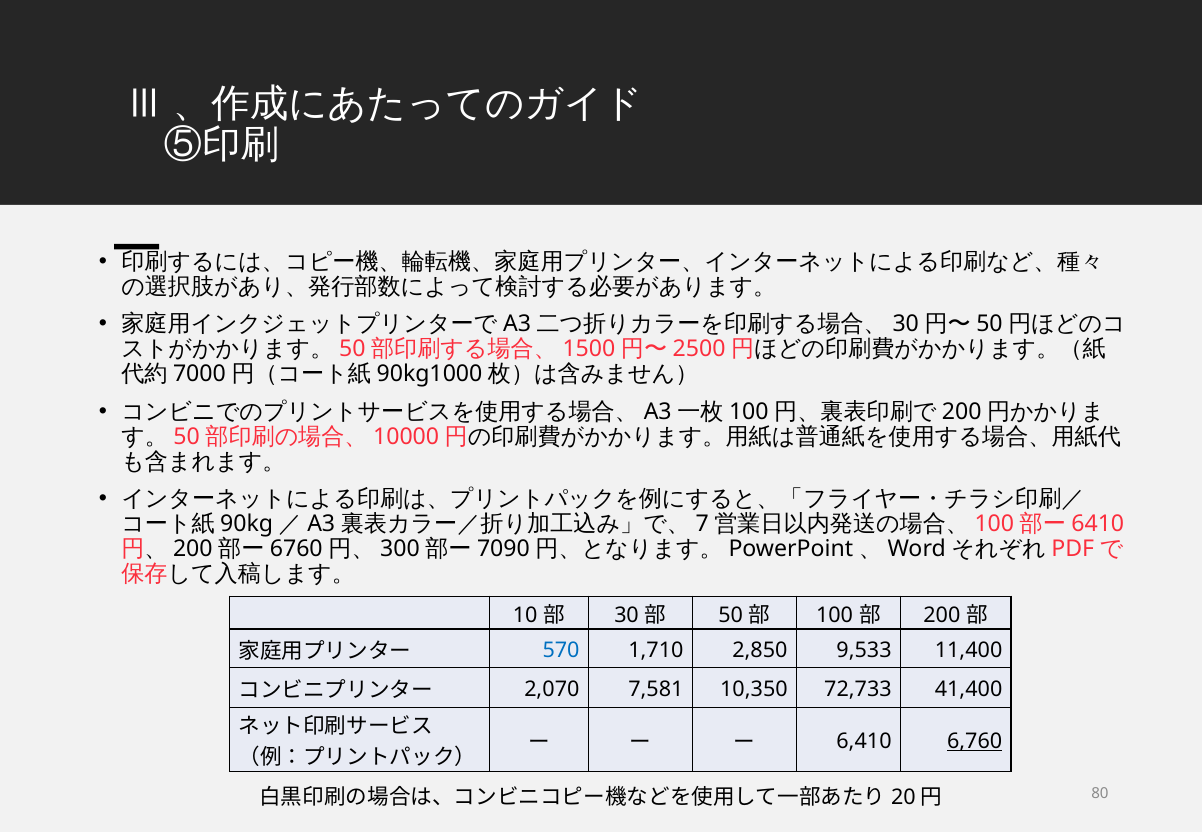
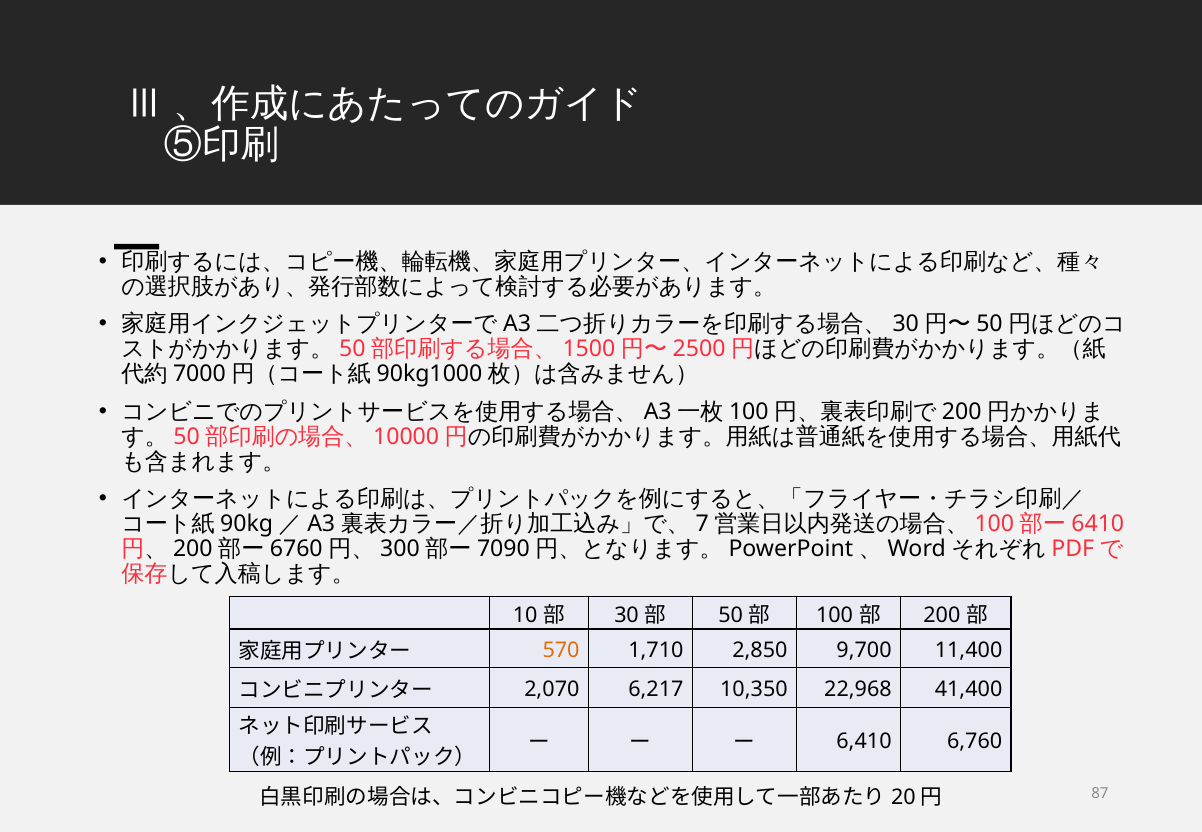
570 colour: blue -> orange (561, 650)
9,533: 9,533 -> 9,700 (864, 650)
7,581: 7,581 -> 6,217 (656, 689)
72,733: 72,733 -> 22,968 (858, 689)
6,760 underline: present -> none (975, 741)
80: 80 -> 87 (1100, 793)
